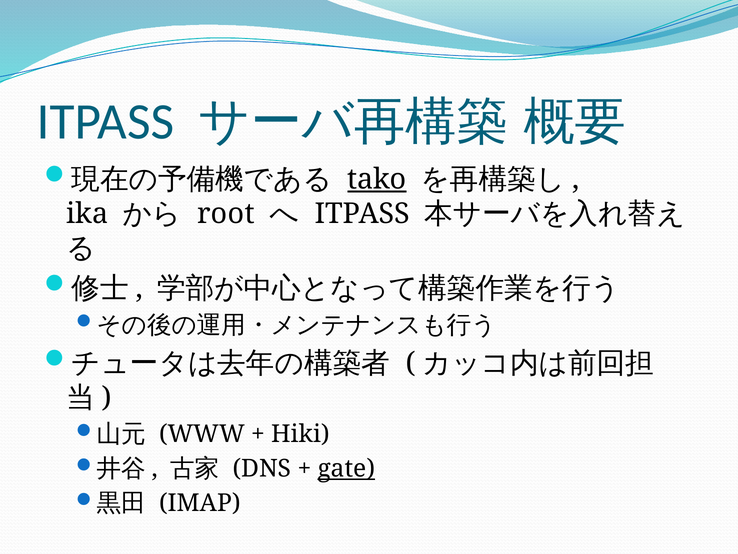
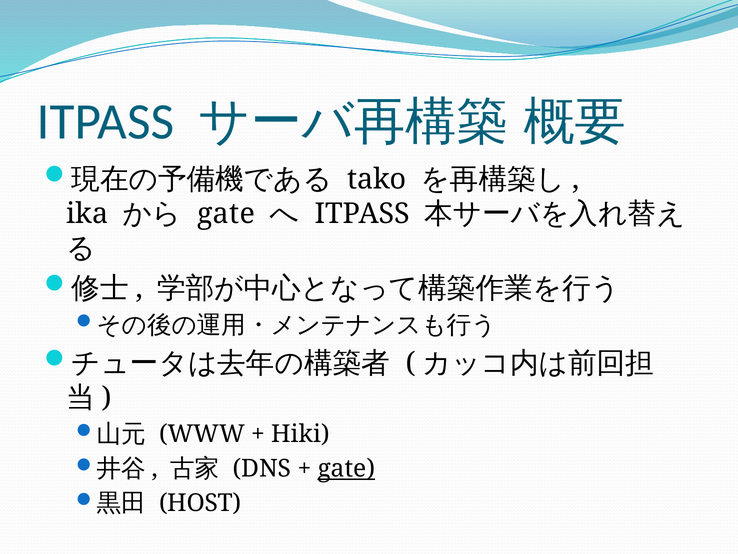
tako underline: present -> none (377, 179)
root: root -> gate (226, 214)
IMAP: IMAP -> HOST (200, 503)
